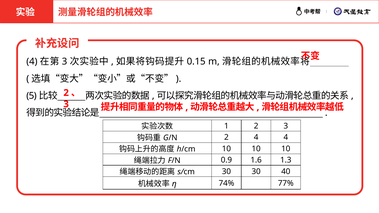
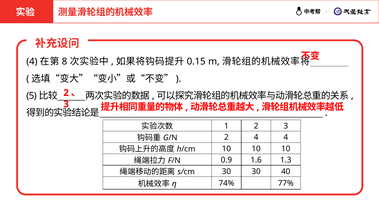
3: 3 -> 8 (65, 62)
